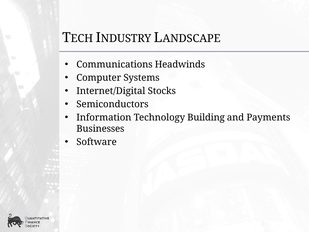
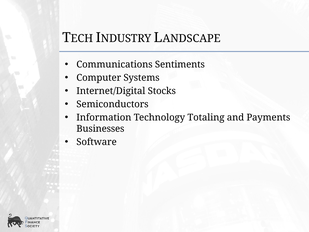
Headwinds: Headwinds -> Sentiments (180, 64)
Building: Building -> Totaling (206, 117)
